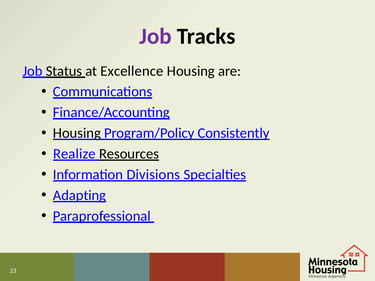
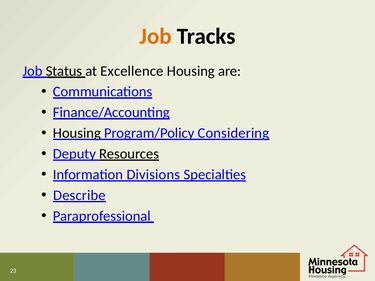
Job colour: purple -> orange (156, 36)
Consistently: Consistently -> Considering (233, 133)
Realize: Realize -> Deputy (74, 154)
Adapting: Adapting -> Describe (79, 195)
